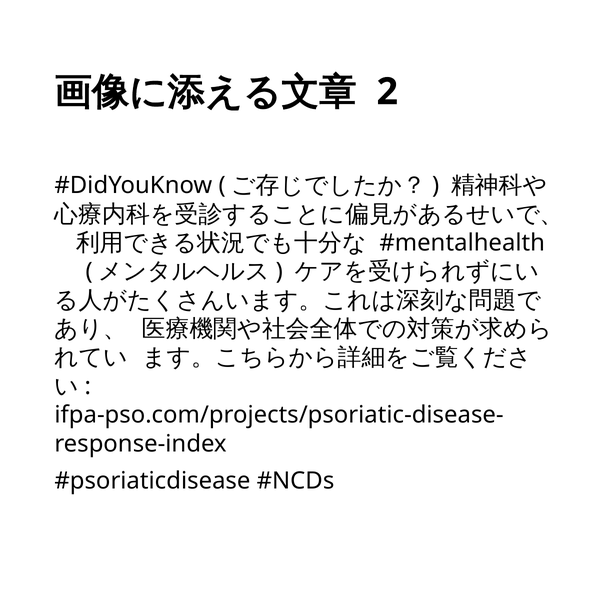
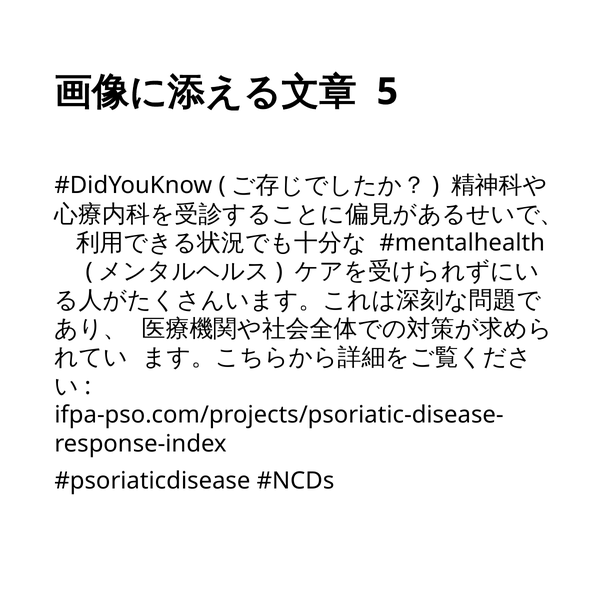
2: 2 -> 5 (387, 92)
